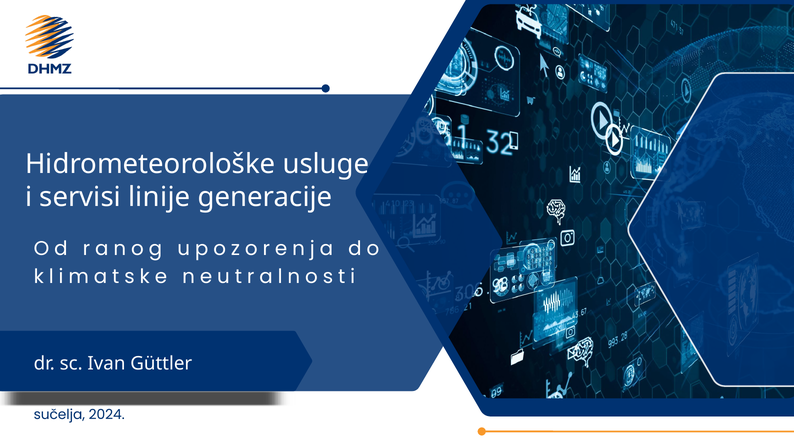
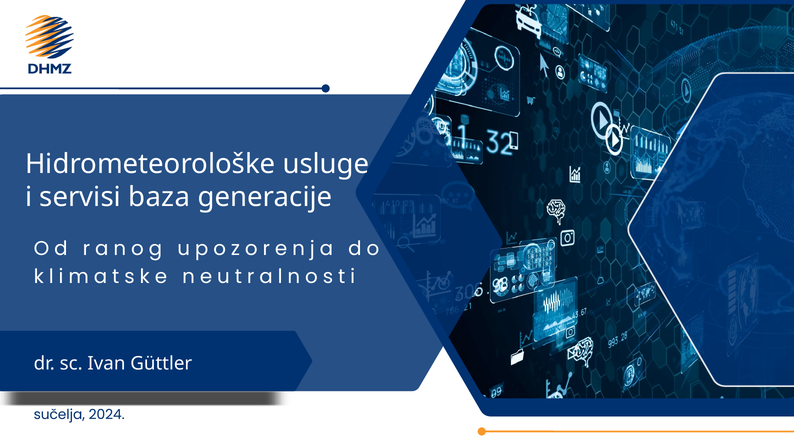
linije: linije -> baza (159, 197)
